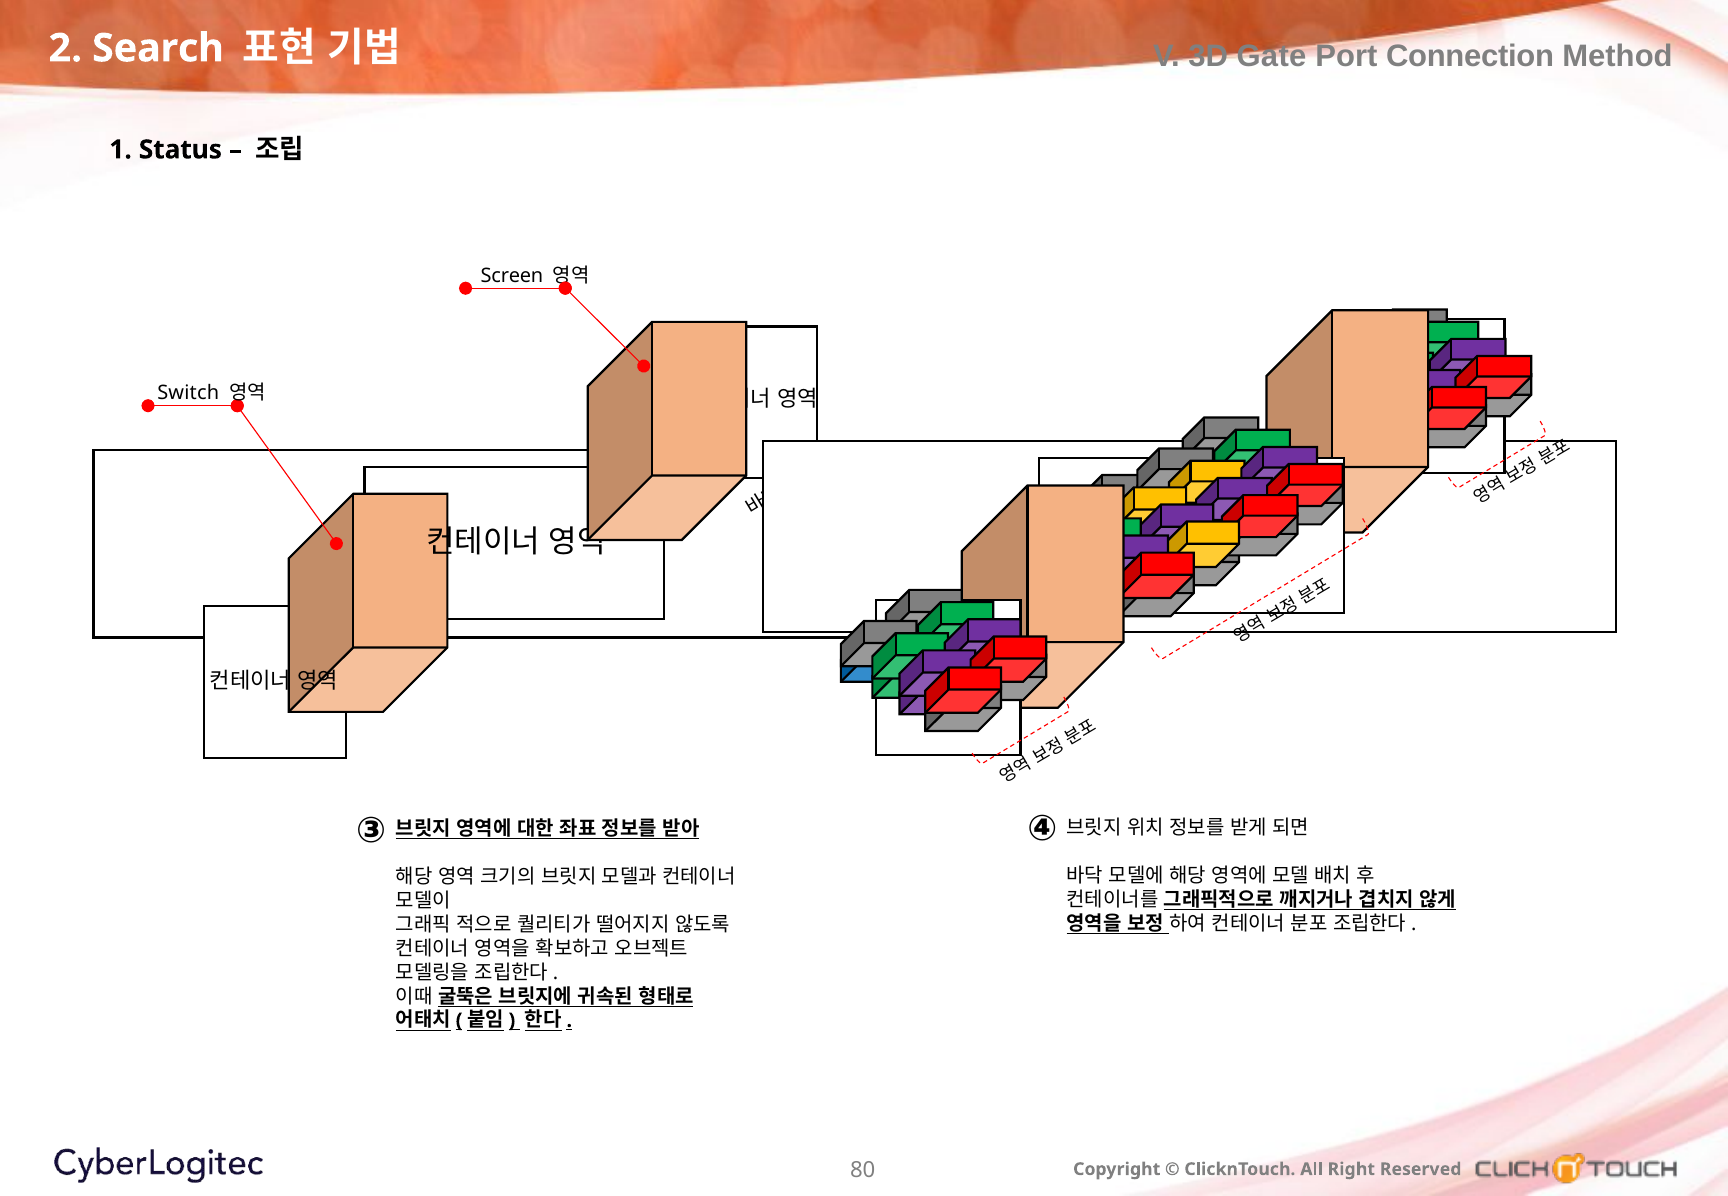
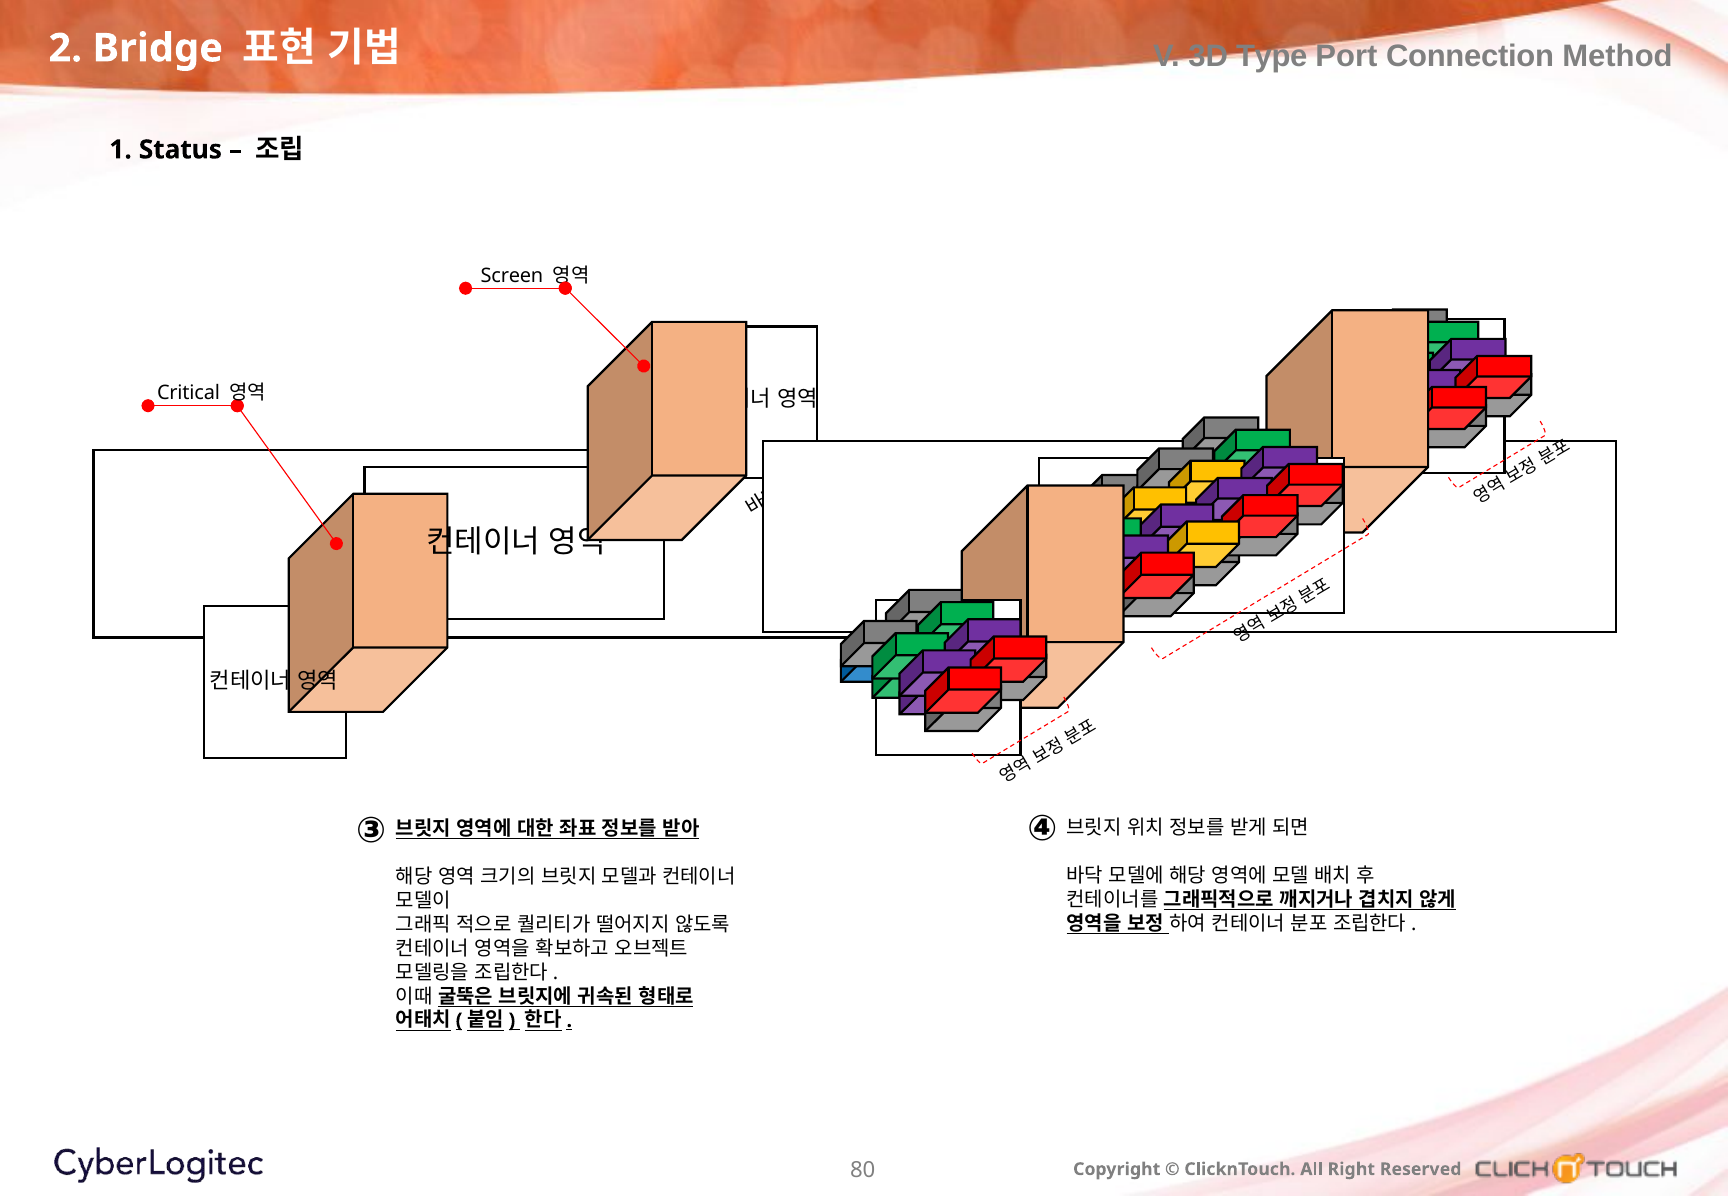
Gate: Gate -> Type (1272, 56)
Search: Search -> Bridge (158, 48)
Switch: Switch -> Critical (188, 393)
